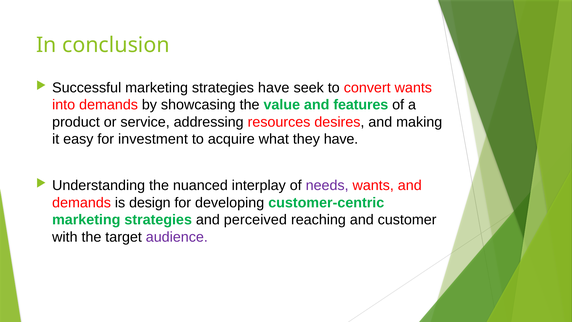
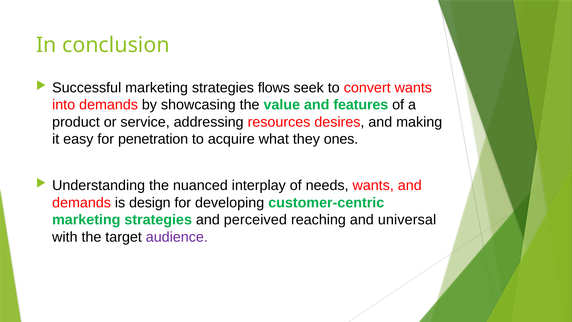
strategies have: have -> flows (274, 88)
investment: investment -> penetration (153, 139)
they have: have -> ones (341, 139)
needs colour: purple -> black (327, 185)
customer: customer -> universal (407, 220)
